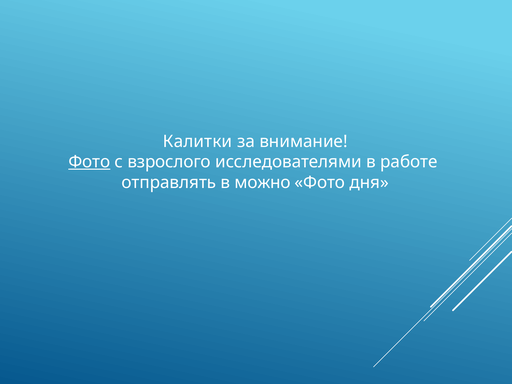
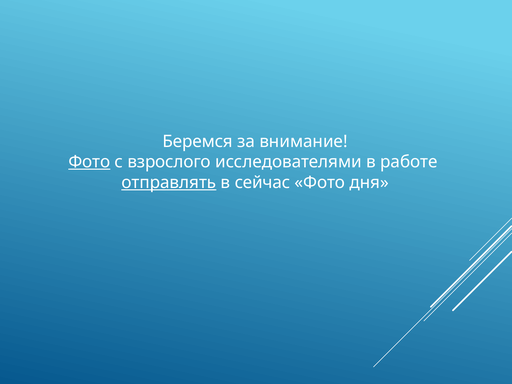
Калитки: Калитки -> Беремся (198, 141)
отправлять underline: none -> present (169, 182)
можно: можно -> сейчас (263, 182)
